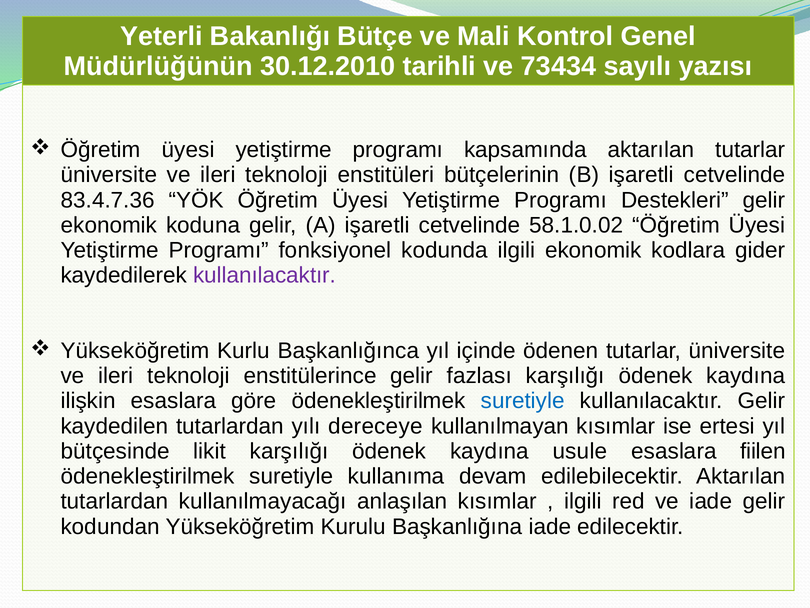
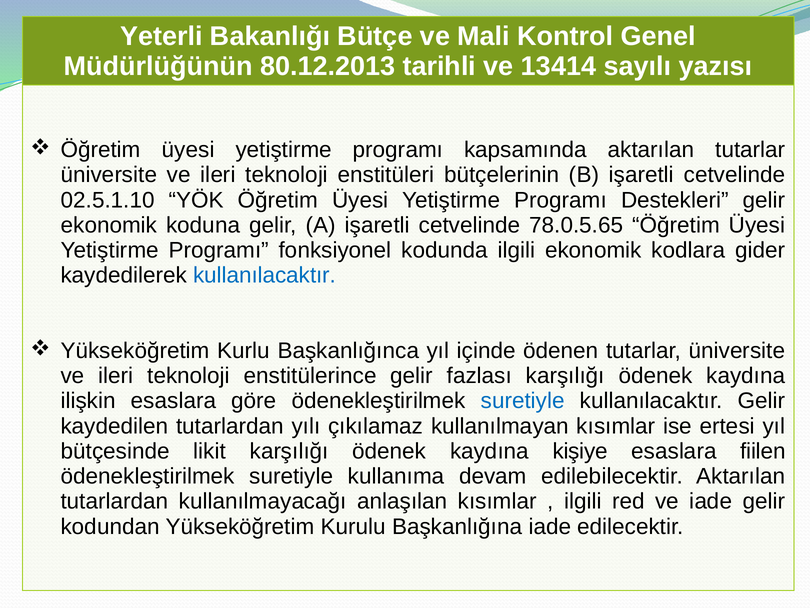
30.12.2010: 30.12.2010 -> 80.12.2013 (328, 66)
73434: 73434 -> 13414 (559, 66)
83.4.7.36: 83.4.7.36 -> 02.5.1.10 (108, 200)
58.1.0.02: 58.1.0.02 -> 78.0.5.65 (576, 225)
kullanılacaktır colour: purple -> blue (265, 275)
dereceye: dereceye -> çıkılamaz (376, 426)
usule: usule -> kişiye (580, 451)
